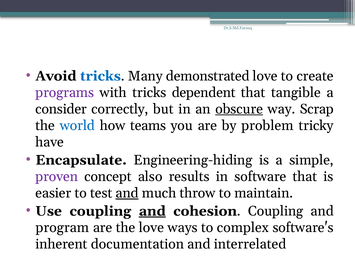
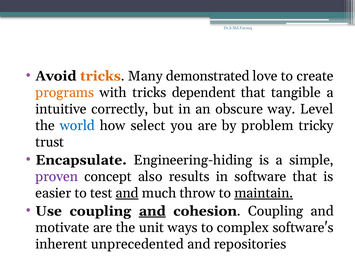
tricks colour: blue -> orange (100, 76)
programs colour: purple -> orange (65, 93)
consider: consider -> intuitive (61, 109)
obscure underline: present -> none (239, 109)
Scrap: Scrap -> Level (317, 109)
teams: teams -> select (148, 126)
have: have -> trust (50, 142)
maintain underline: none -> present (264, 193)
program: program -> motivate (62, 228)
the love: love -> unit (151, 228)
documentation: documentation -> unprecedented (137, 244)
interrelated: interrelated -> repositories (250, 244)
